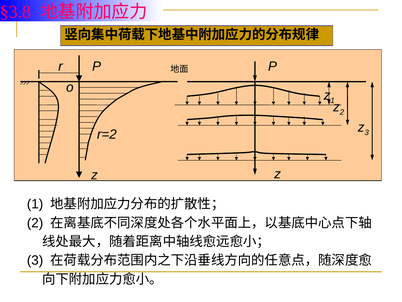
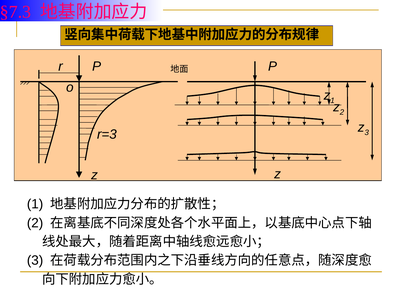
§3.8: §3.8 -> §7.3 (16, 12)
r=2: r=2 -> r=3 (107, 134)
